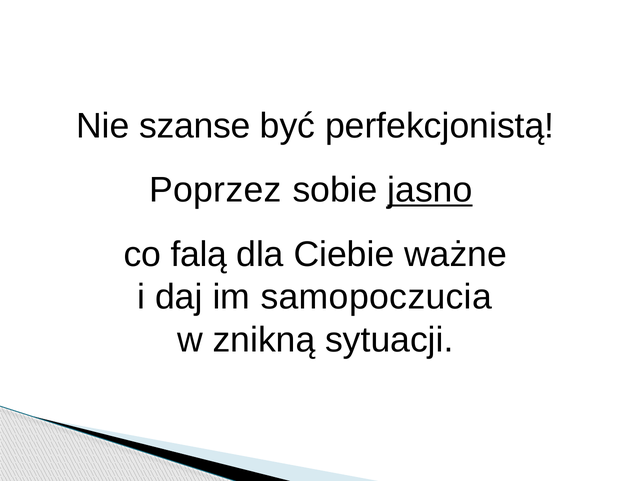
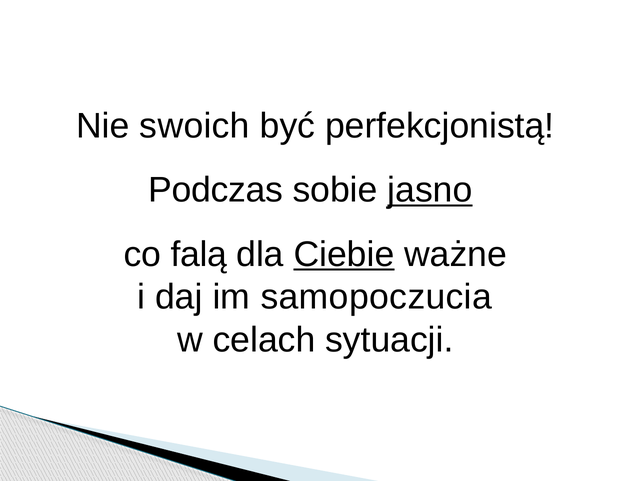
szanse: szanse -> swoich (195, 126)
Poprzez: Poprzez -> Podczas (216, 190)
Ciebie underline: none -> present (344, 254)
znikną: znikną -> celach (264, 340)
